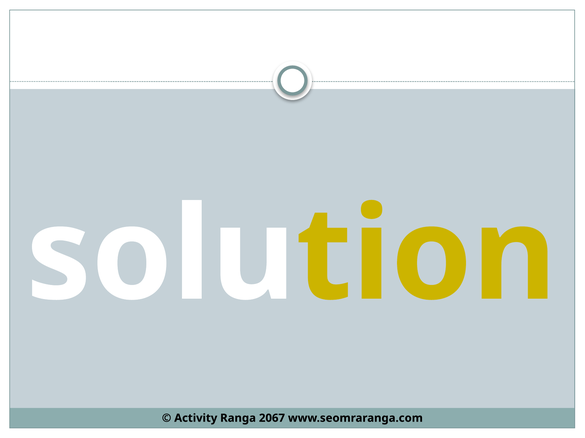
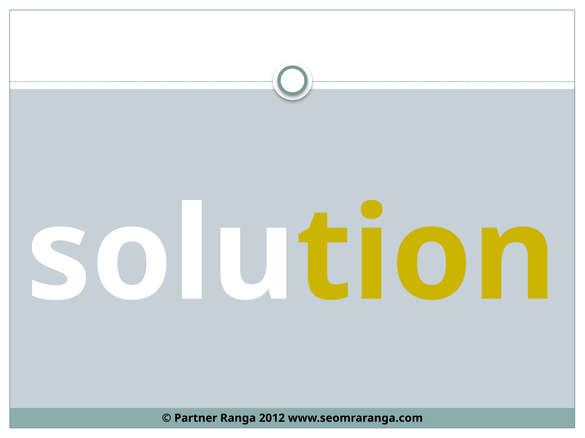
Activity: Activity -> Partner (196, 419)
2067: 2067 -> 2012 (272, 419)
